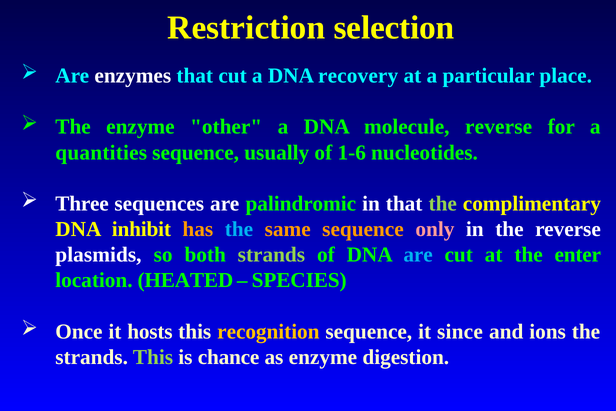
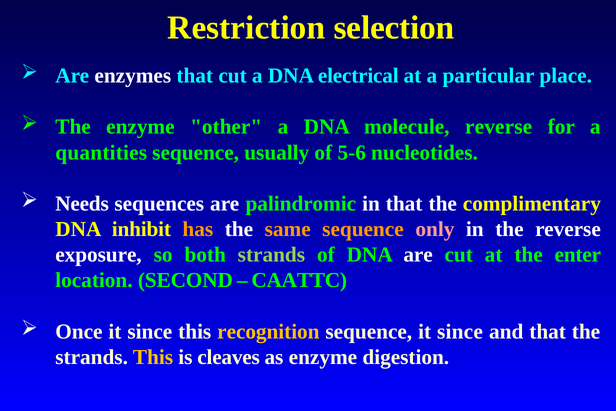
recovery: recovery -> electrical (358, 76)
1-6: 1-6 -> 5-6 (352, 152)
Three: Three -> Needs (82, 203)
the colour: light green -> white (443, 203)
the colour: light blue -> white (239, 229)
plasmids: plasmids -> exposure (99, 255)
are colour: light blue -> white (418, 255)
HEATED: HEATED -> SECOND (185, 280)
SPECIES: SPECIES -> CAATTC (299, 280)
Once it hosts: hosts -> since (150, 331)
and ions: ions -> that (548, 331)
This colour: light green -> yellow (153, 357)
chance: chance -> cleaves (229, 357)
